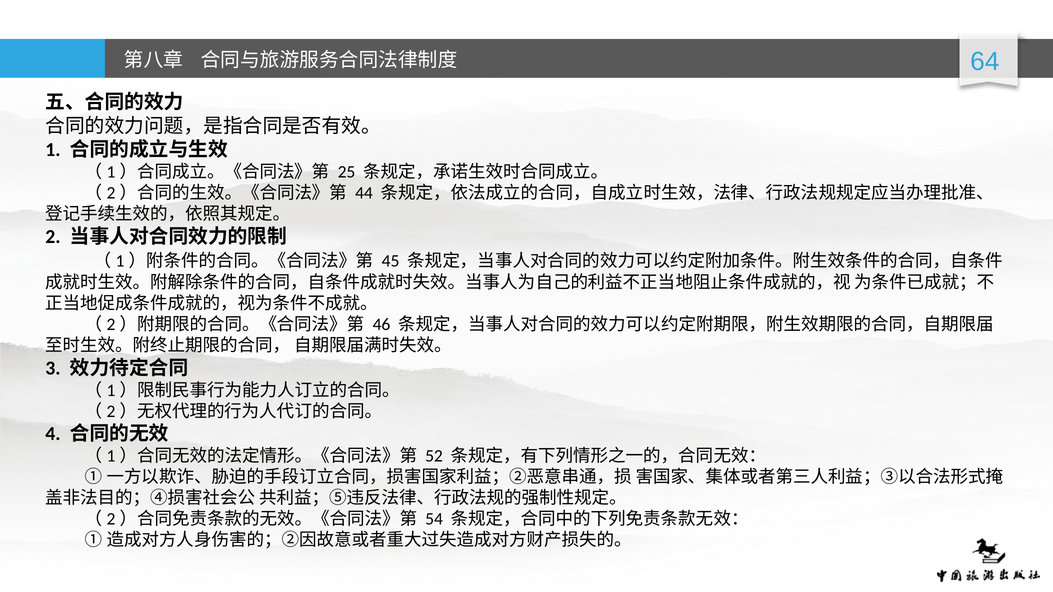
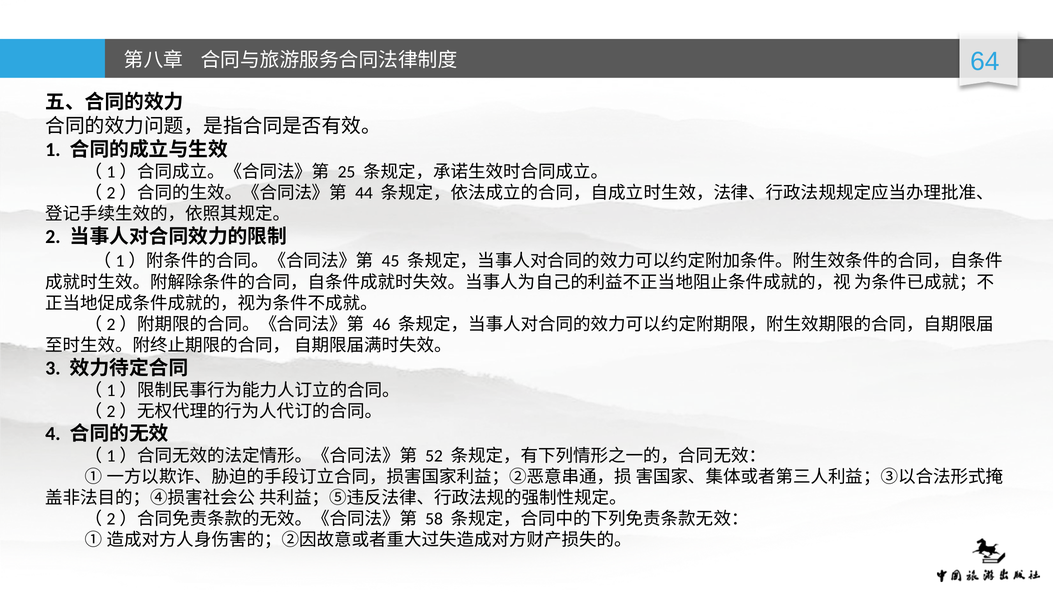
54: 54 -> 58 (434, 519)
